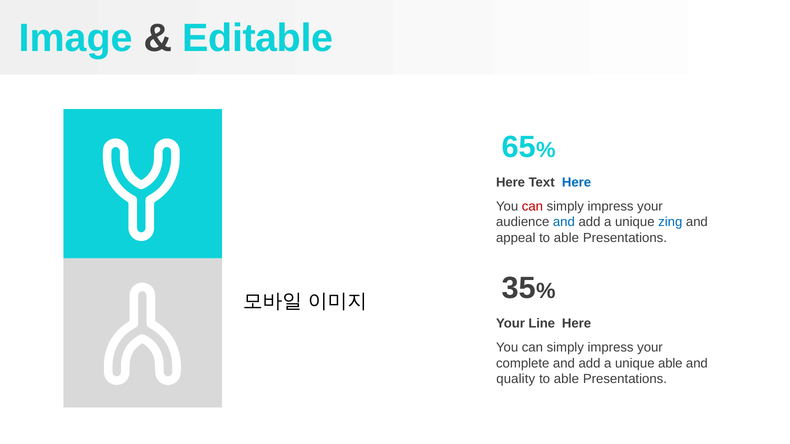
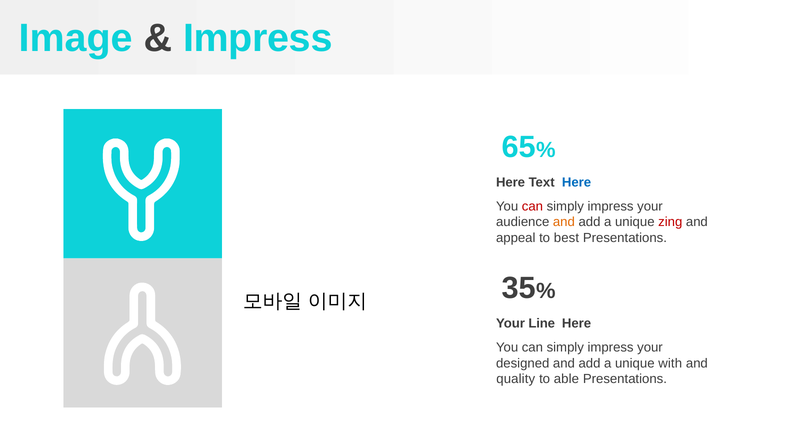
Editable: Editable -> Impress (258, 39)
and colour: blue -> orange (564, 222)
zing colour: blue -> red (670, 222)
appeal to able: able -> best (566, 238)
complete: complete -> designed (523, 364)
unique able: able -> with (670, 364)
